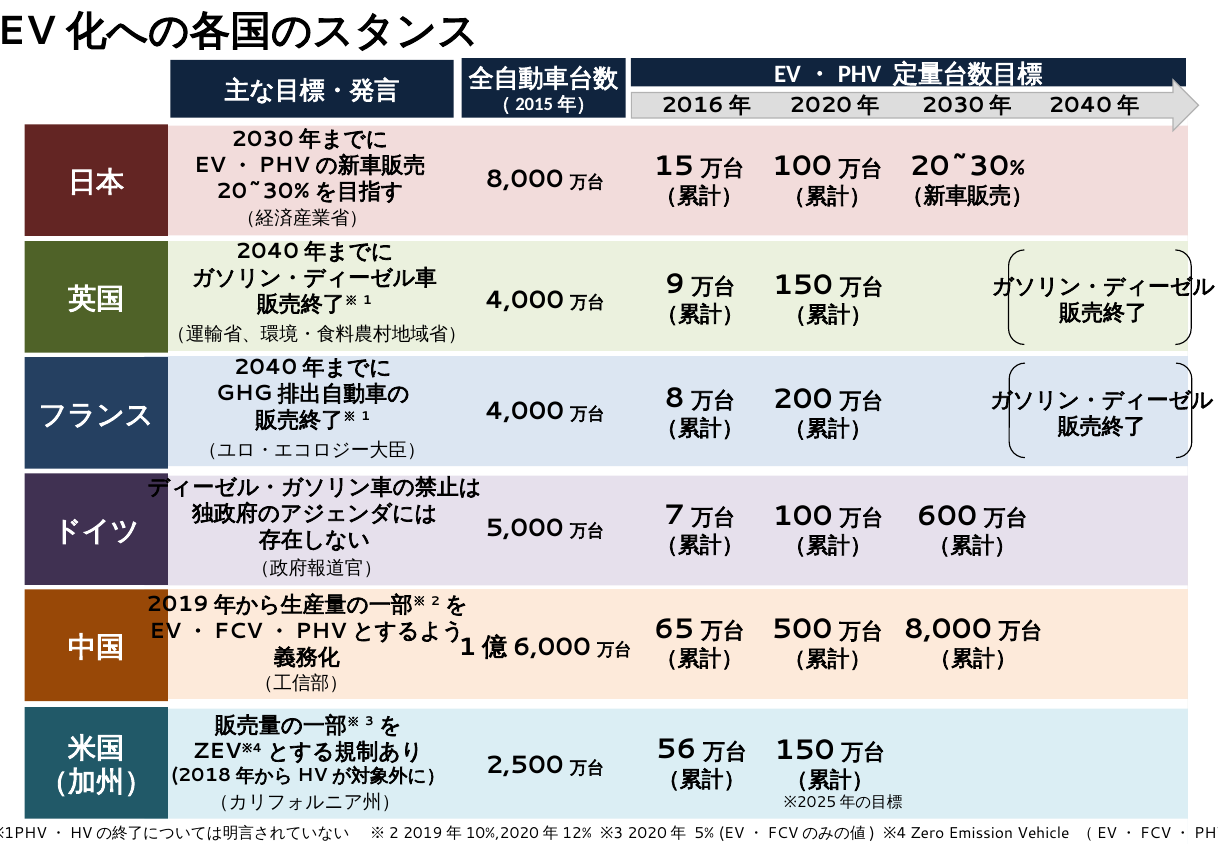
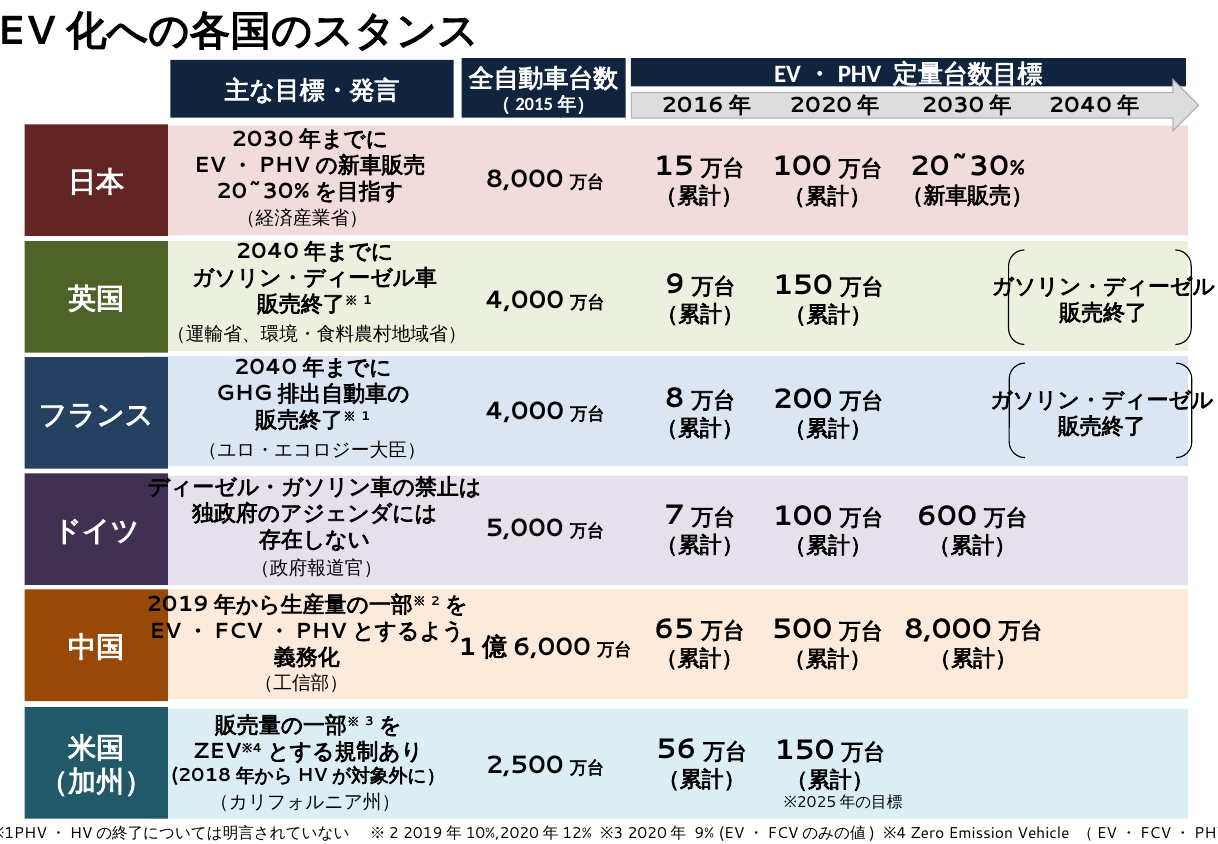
5%: 5% -> 9% (704, 832)
